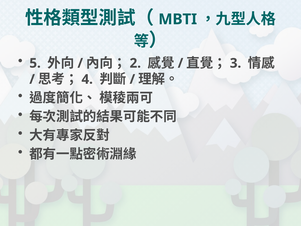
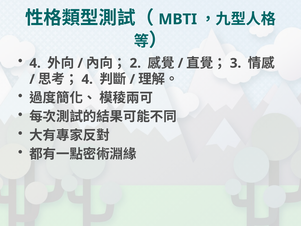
5: 5 -> 4 (35, 63)
